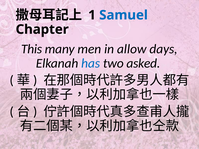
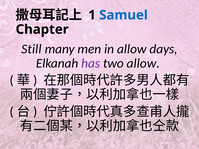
This: This -> Still (31, 49)
has colour: blue -> purple (91, 63)
two asked: asked -> allow (143, 63)
